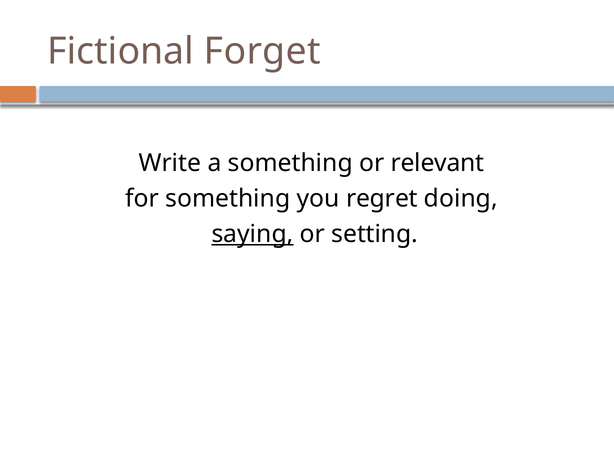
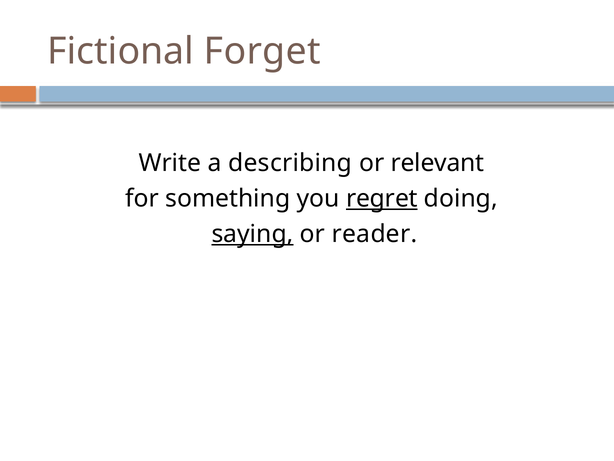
a something: something -> describing (290, 163)
regret underline: none -> present (382, 198)
setting: setting -> reader (375, 234)
